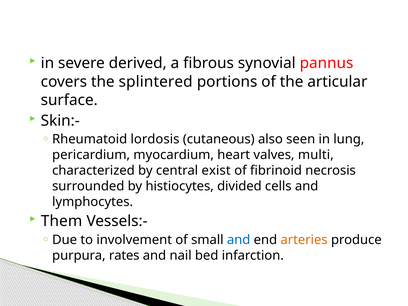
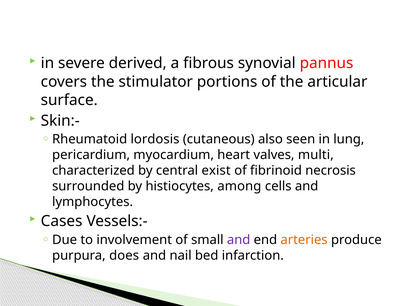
splintered: splintered -> stimulator (156, 82)
divided: divided -> among (239, 186)
Them: Them -> Cases (62, 221)
and colour: blue -> purple (239, 240)
rates: rates -> does (124, 256)
